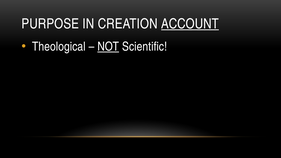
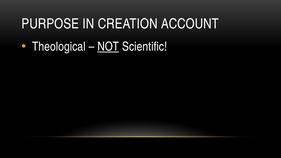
ACCOUNT underline: present -> none (190, 24)
